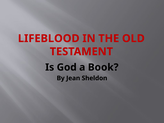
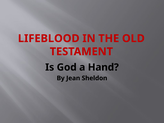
Book: Book -> Hand (103, 67)
